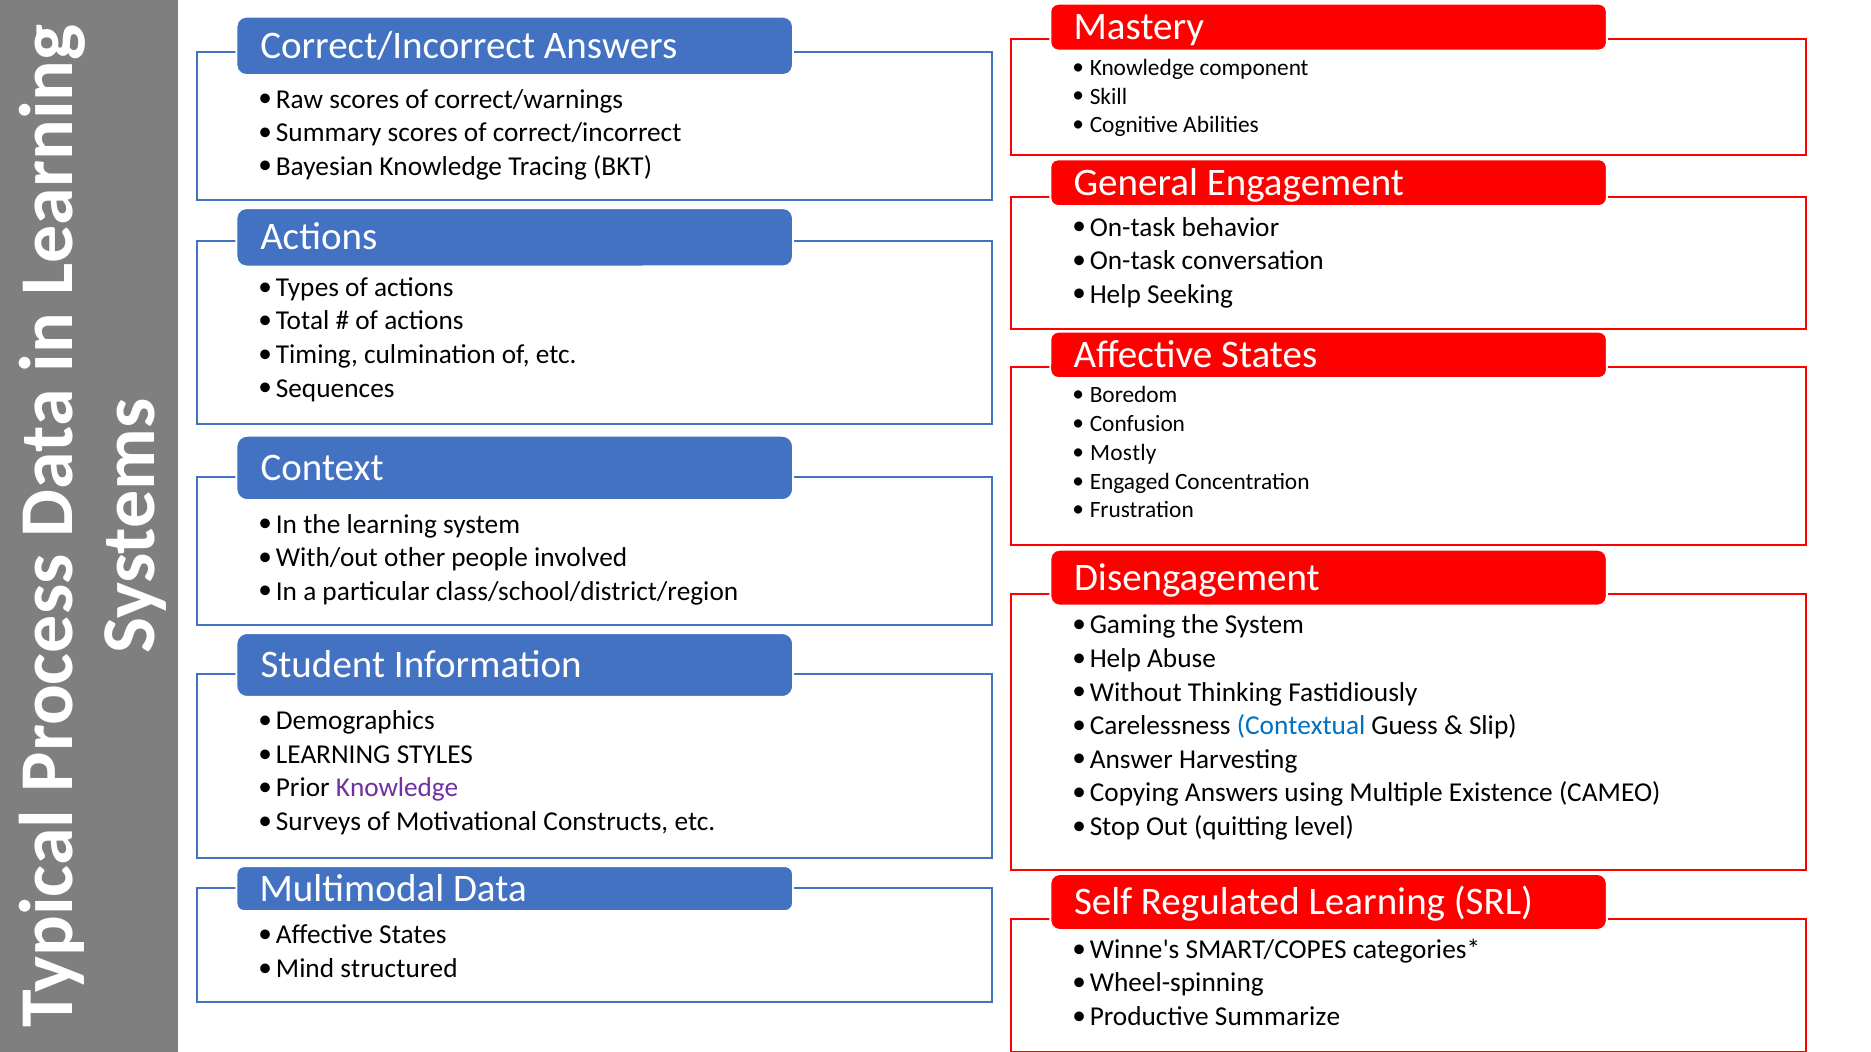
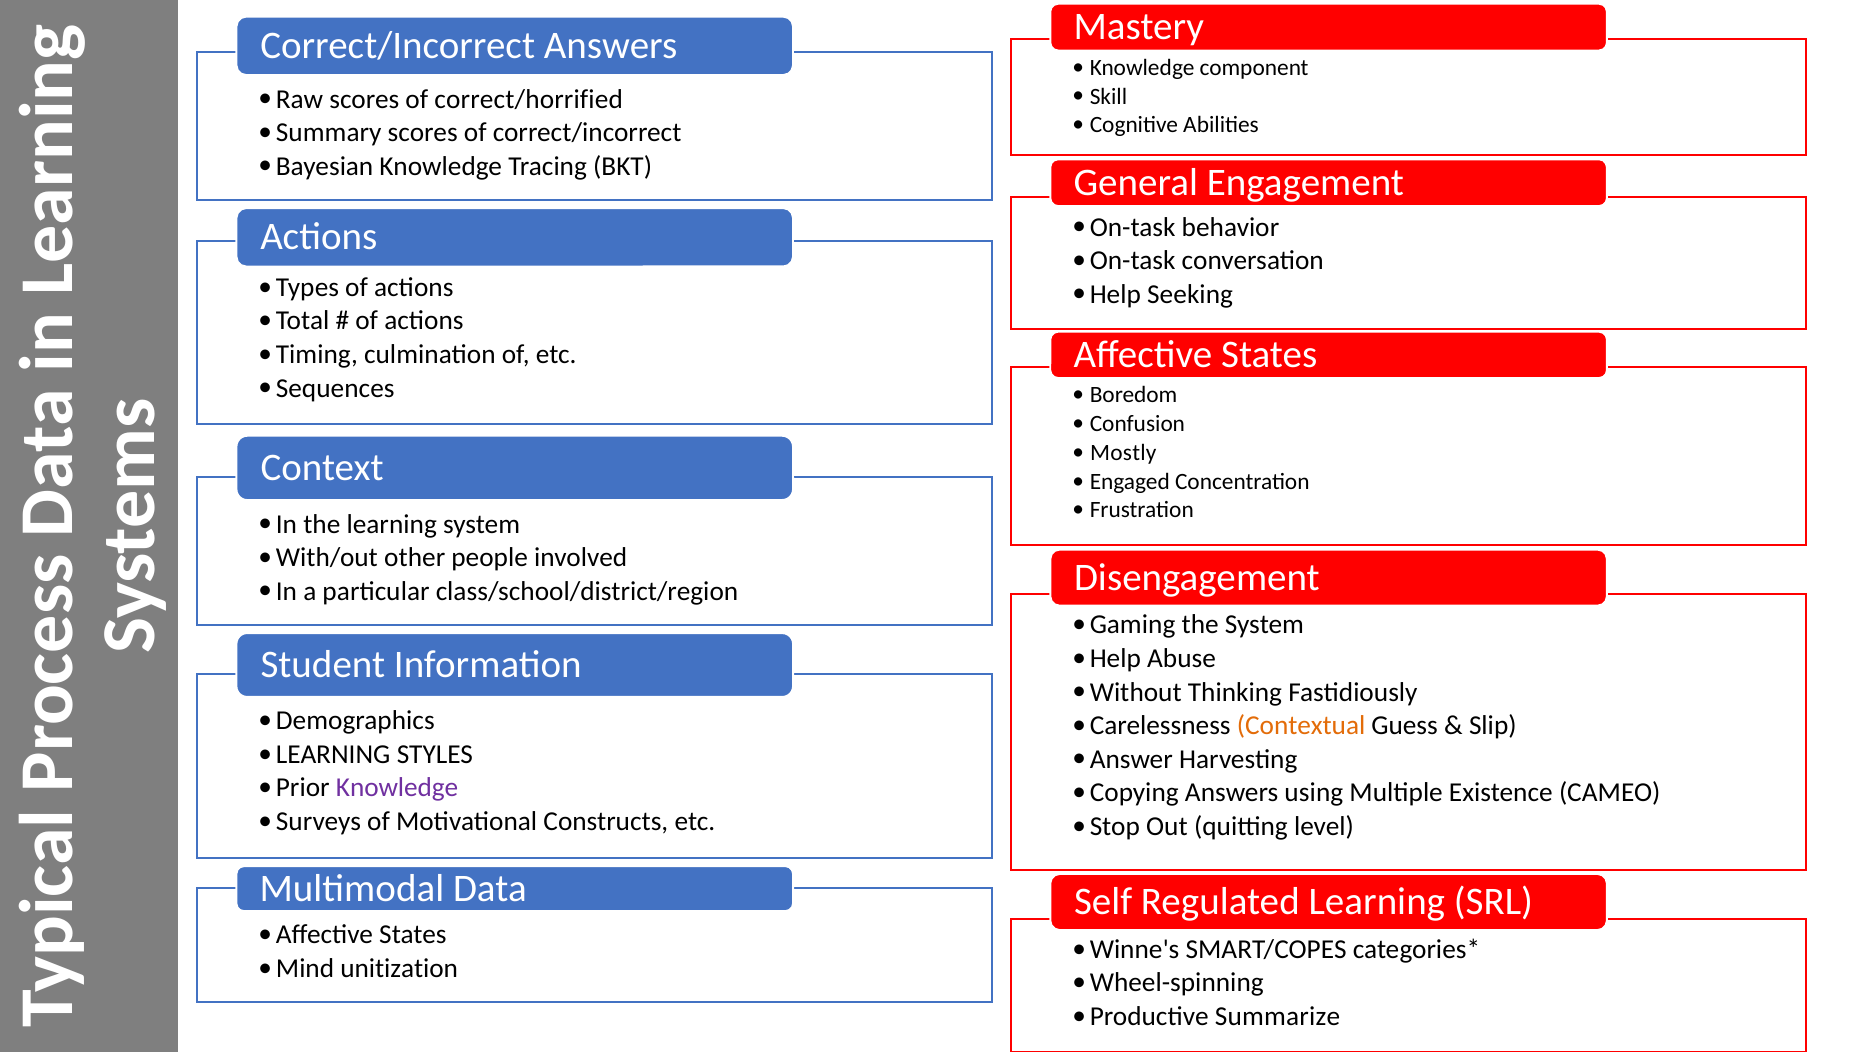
correct/warnings: correct/warnings -> correct/horrified (529, 99)
Contextual colour: blue -> orange (1301, 726)
structured: structured -> unitization (399, 969)
